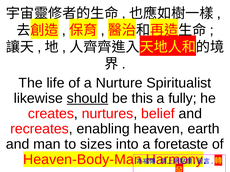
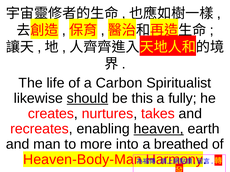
Nurture: Nurture -> Carbon (119, 83)
belief: belief -> takes (158, 114)
heaven underline: none -> present (159, 129)
sizes: sizes -> more (96, 145)
foretaste: foretaste -> breathed (181, 145)
